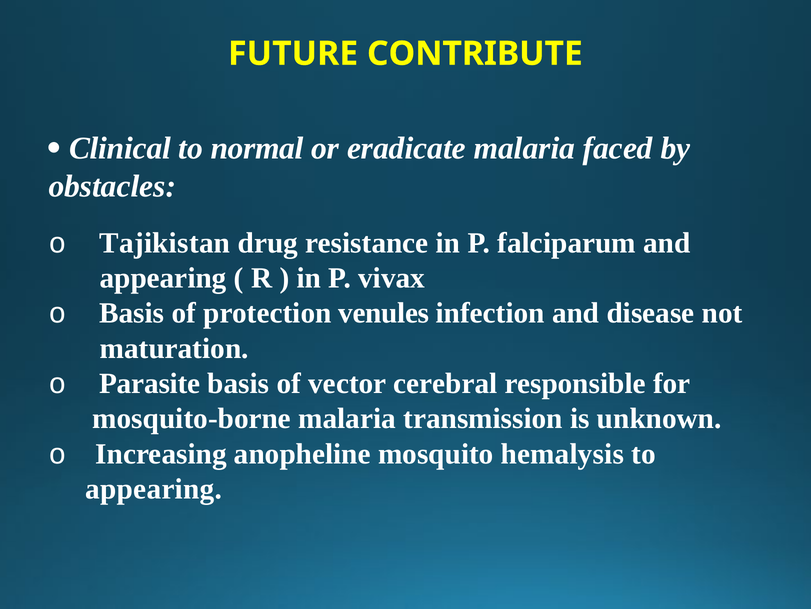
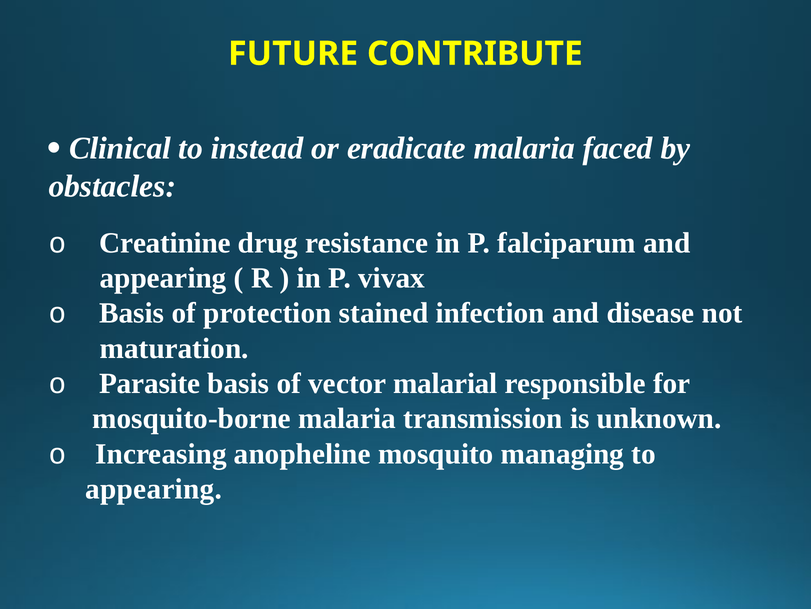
normal: normal -> instead (257, 148)
Tajikistan: Tajikistan -> Creatinine (165, 243)
venules: venules -> stained (384, 313)
cerebral: cerebral -> malarial (445, 383)
hemalysis: hemalysis -> managing (563, 453)
